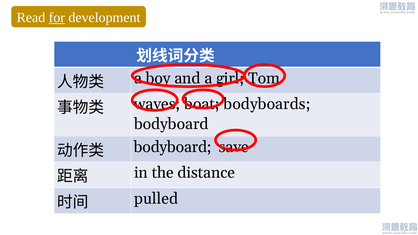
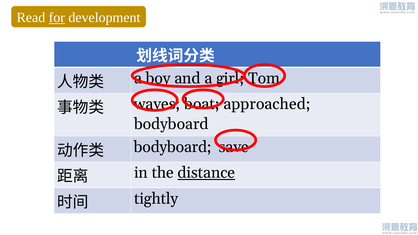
bodyboards: bodyboards -> approached (267, 104)
distance underline: none -> present (206, 173)
pulled: pulled -> tightly (156, 199)
